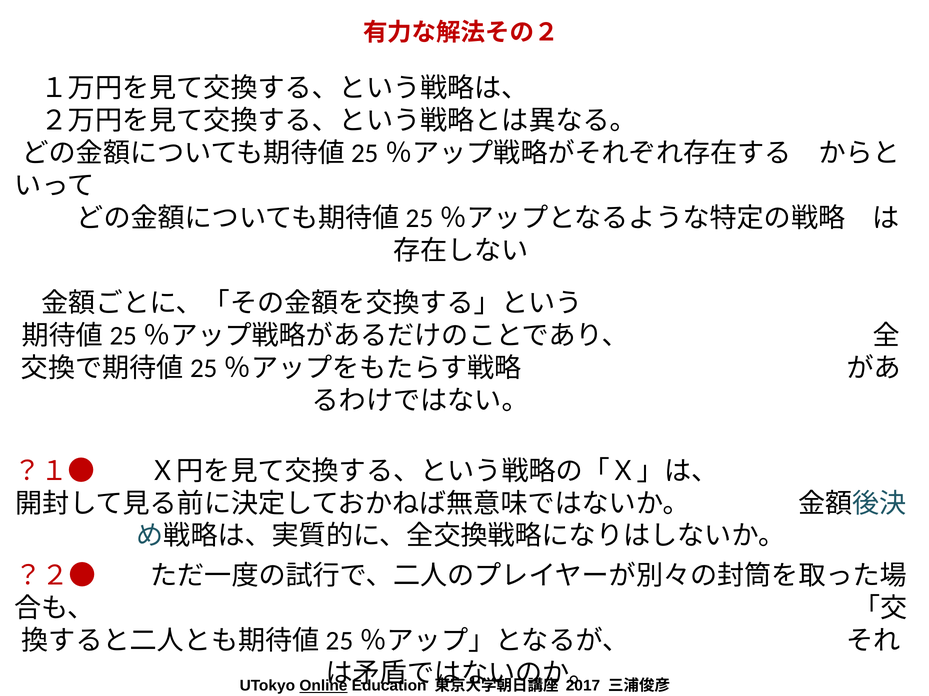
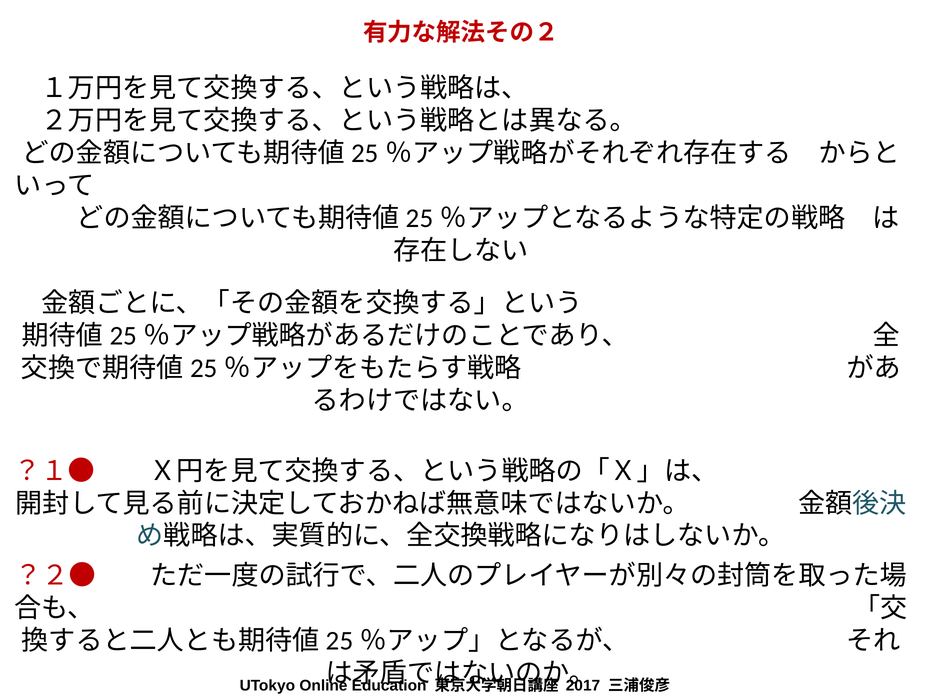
Online underline: present -> none (323, 687)
